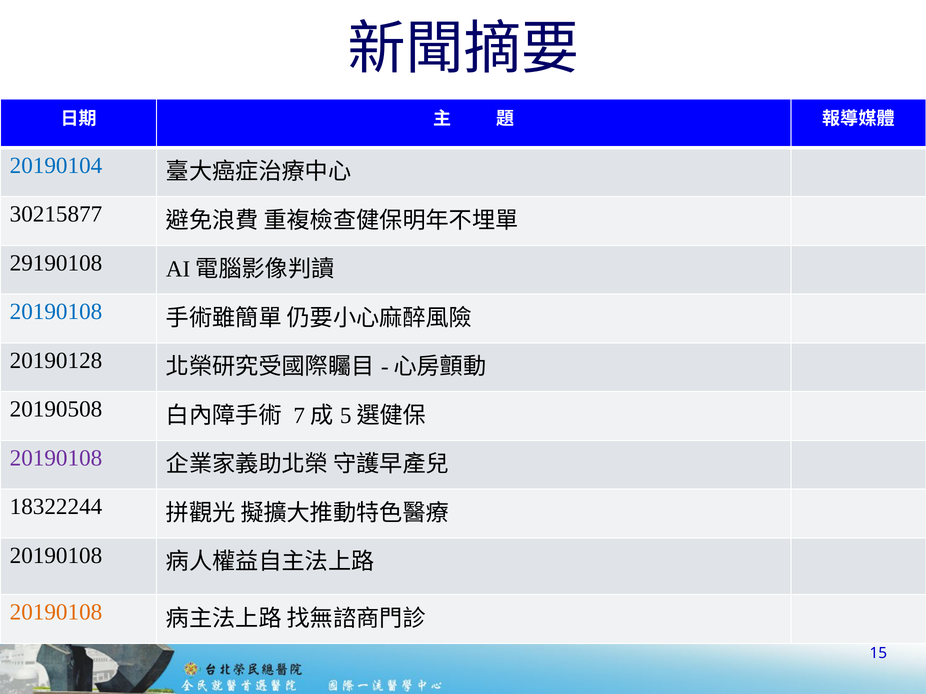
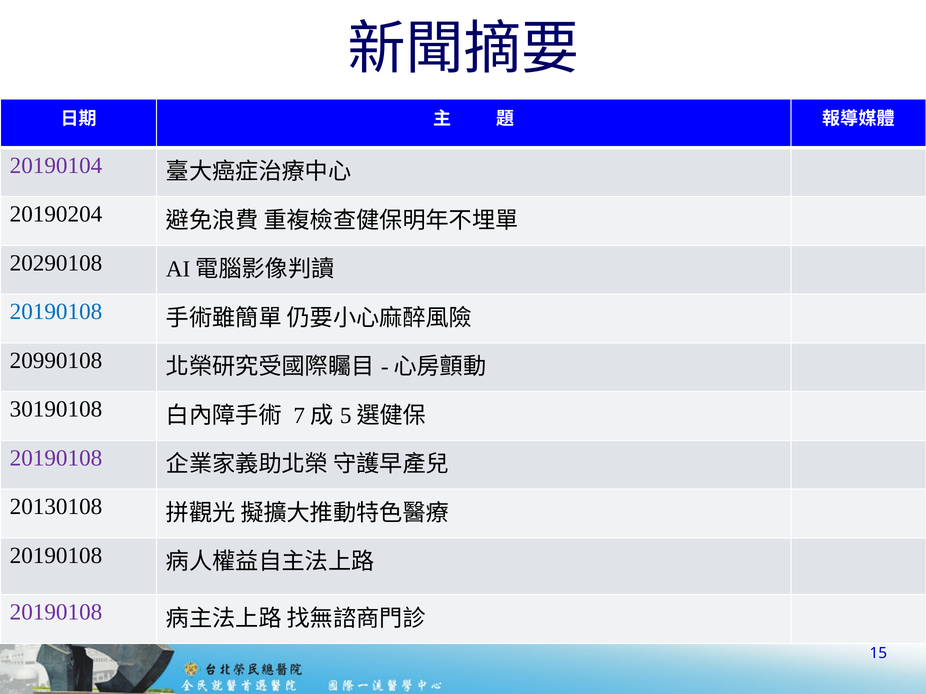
20190104 colour: blue -> purple (56, 166)
30215877: 30215877 -> 20190204 (56, 214)
29190108: 29190108 -> 20290108 (56, 263)
20190128: 20190128 -> 20990108 (56, 361)
20190508: 20190508 -> 30190108 (56, 410)
18322244: 18322244 -> 20130108 (56, 507)
20190108 colour: orange -> purple (56, 613)
